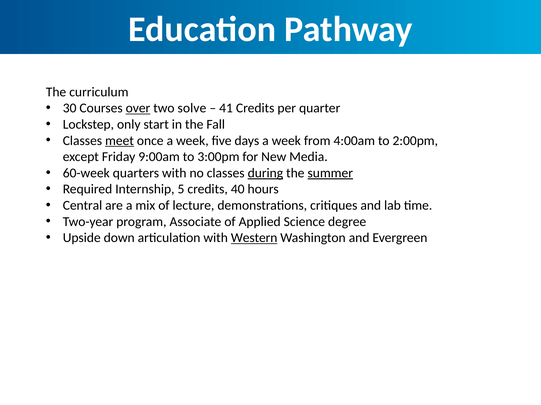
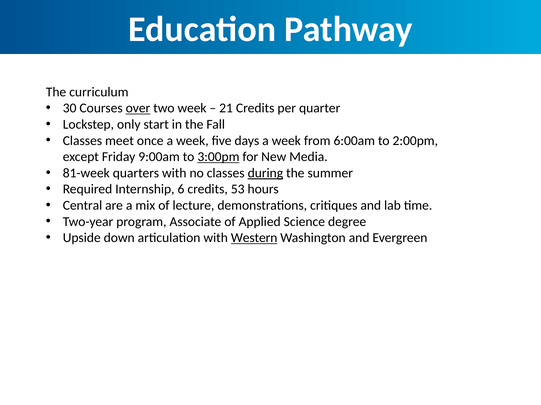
two solve: solve -> week (192, 108)
41: 41 -> 21 (226, 108)
meet underline: present -> none (119, 141)
4:00am: 4:00am -> 6:00am (354, 141)
3:00pm underline: none -> present (218, 157)
60-week: 60-week -> 81-week (86, 173)
summer underline: present -> none (330, 173)
5: 5 -> 6 (181, 190)
40: 40 -> 53 (238, 190)
